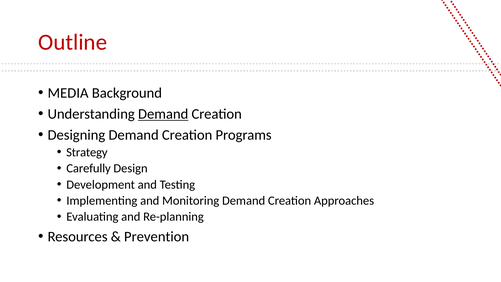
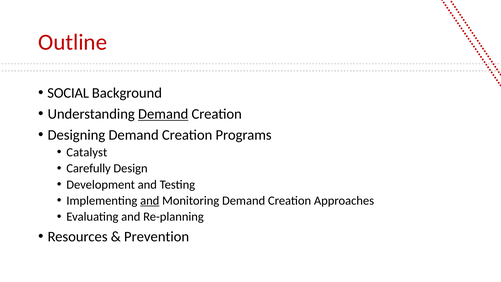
MEDIA: MEDIA -> SOCIAL (68, 93)
Strategy: Strategy -> Catalyst (87, 152)
and underline: none -> present (150, 201)
